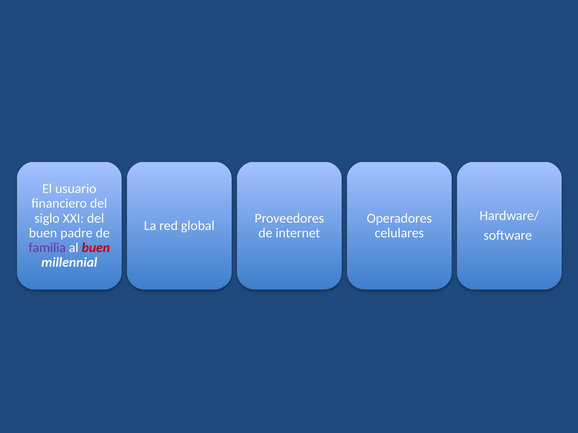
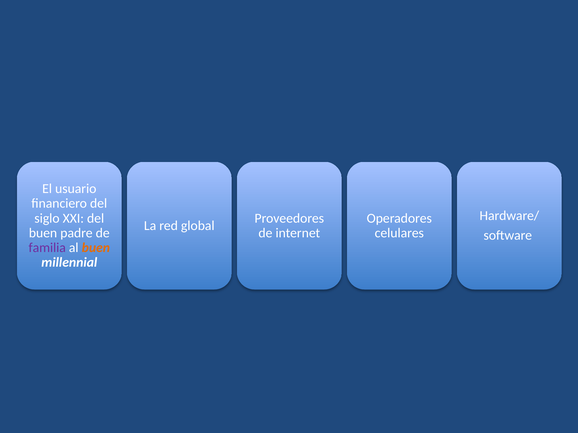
buen colour: red -> orange (96, 248)
